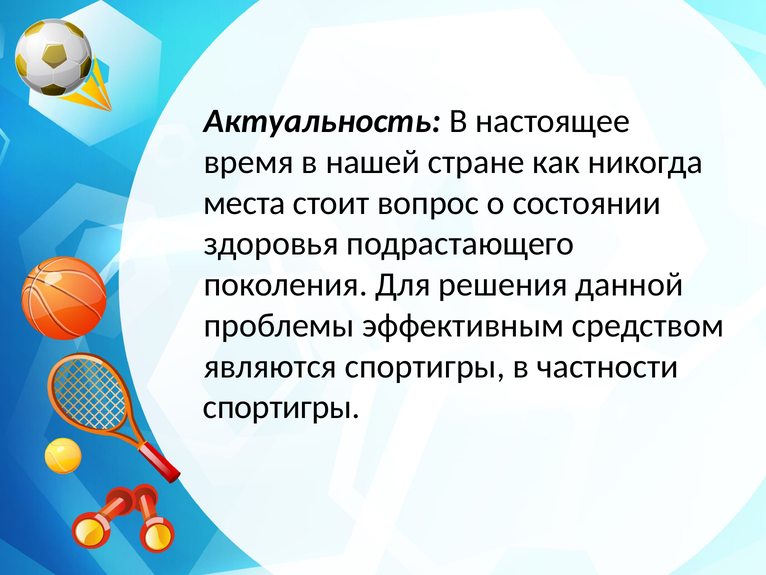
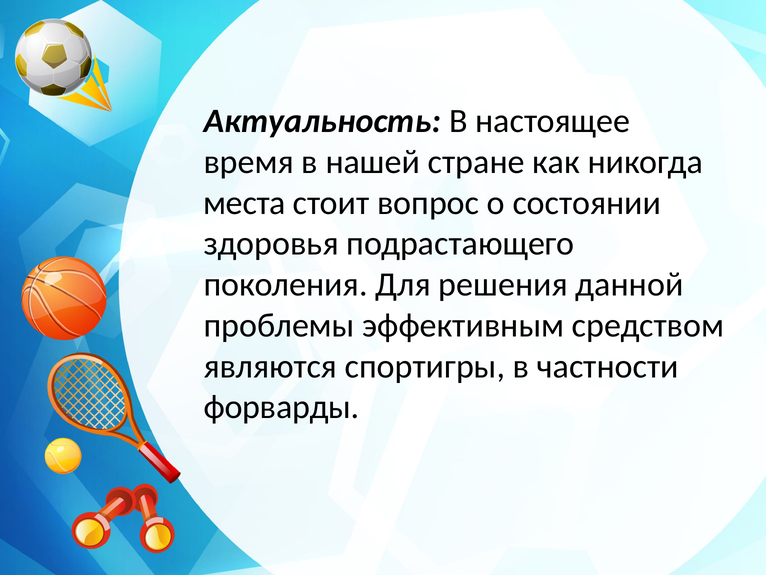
спортигры: спортигры -> форварды (282, 407)
